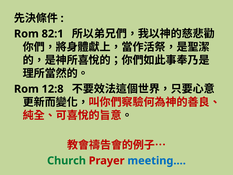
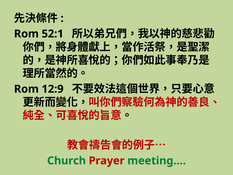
82:1: 82:1 -> 52:1 (53, 34)
12:8: 12:8 -> 12:9 (53, 89)
meeting… colour: blue -> green (157, 160)
